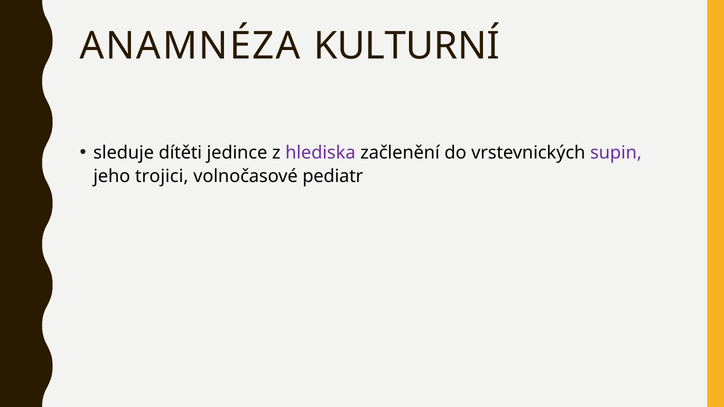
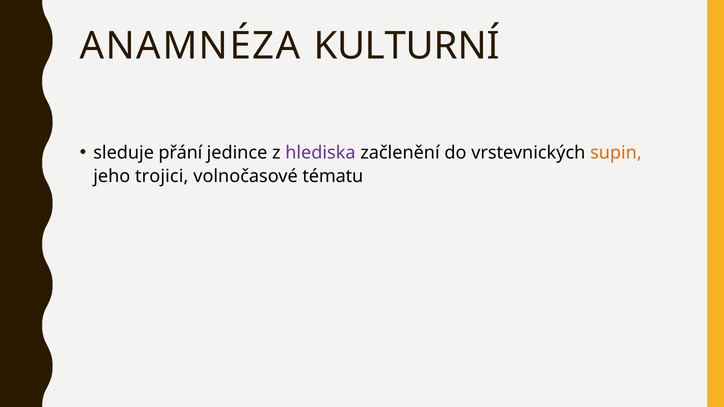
dítěti: dítěti -> přání (180, 153)
supin colour: purple -> orange (616, 153)
pediatr: pediatr -> tématu (333, 177)
